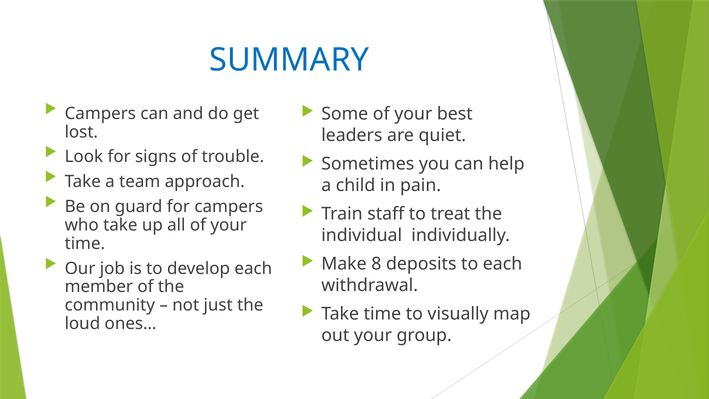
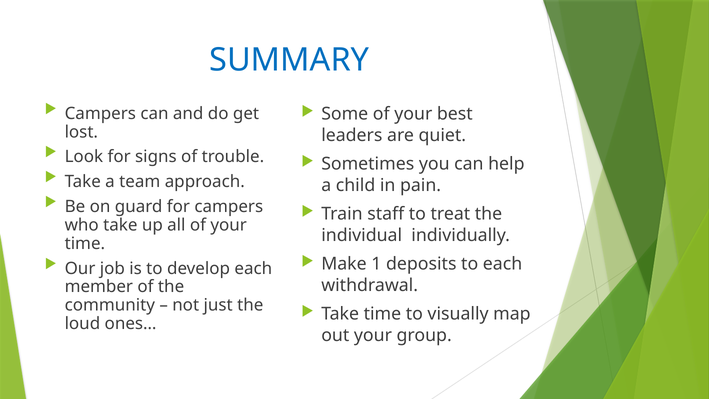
8: 8 -> 1 (376, 264)
